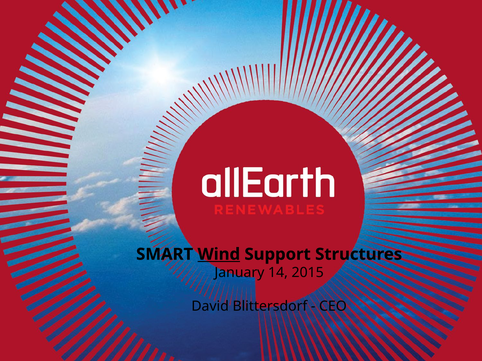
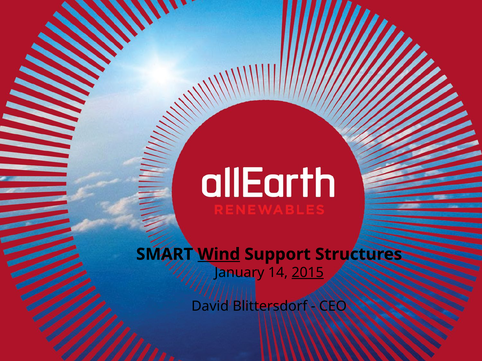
2015 underline: none -> present (308, 273)
